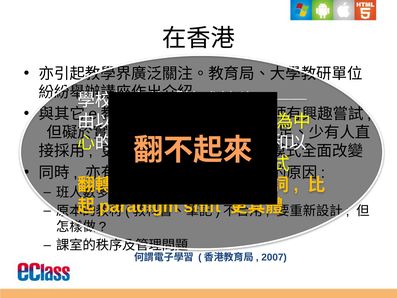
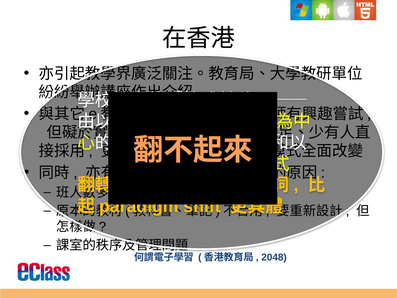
2007: 2007 -> 2048 (274, 257)
